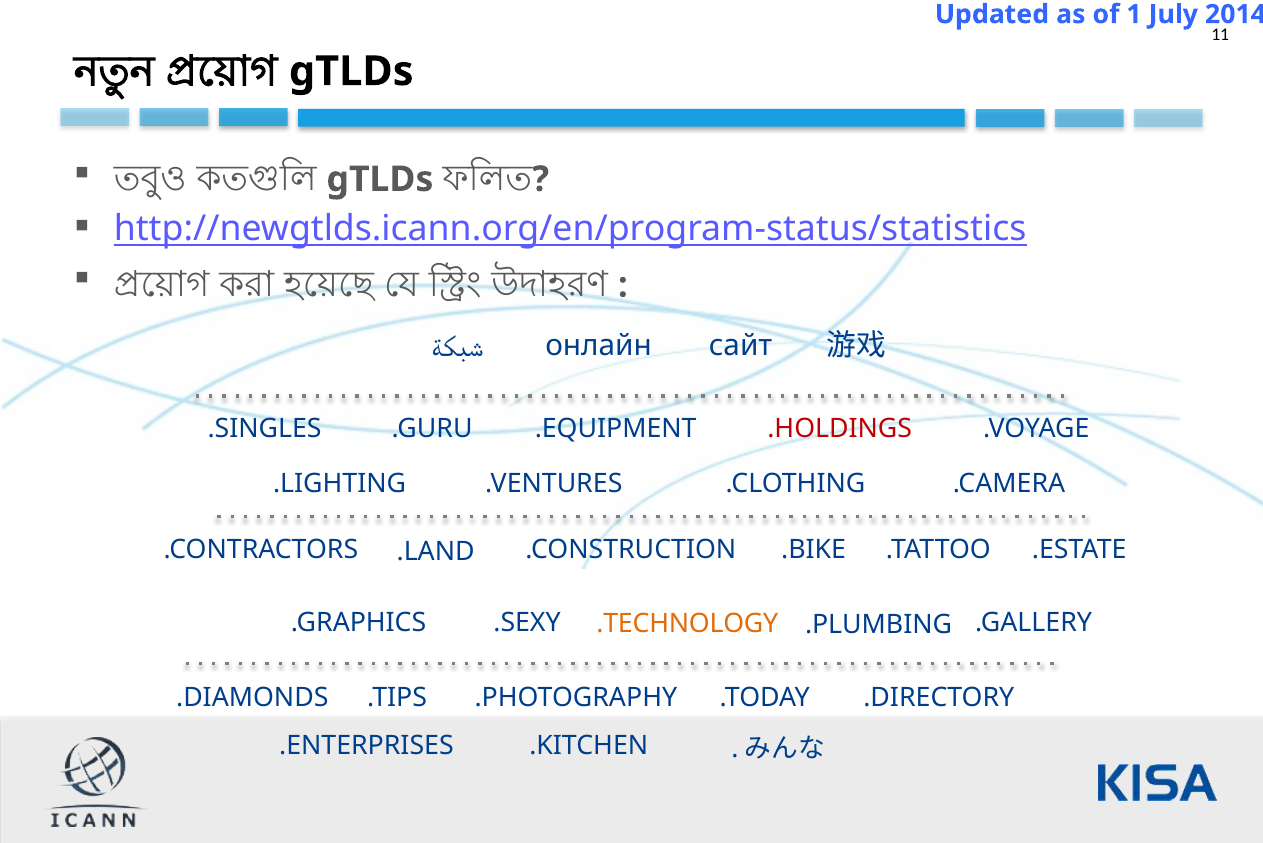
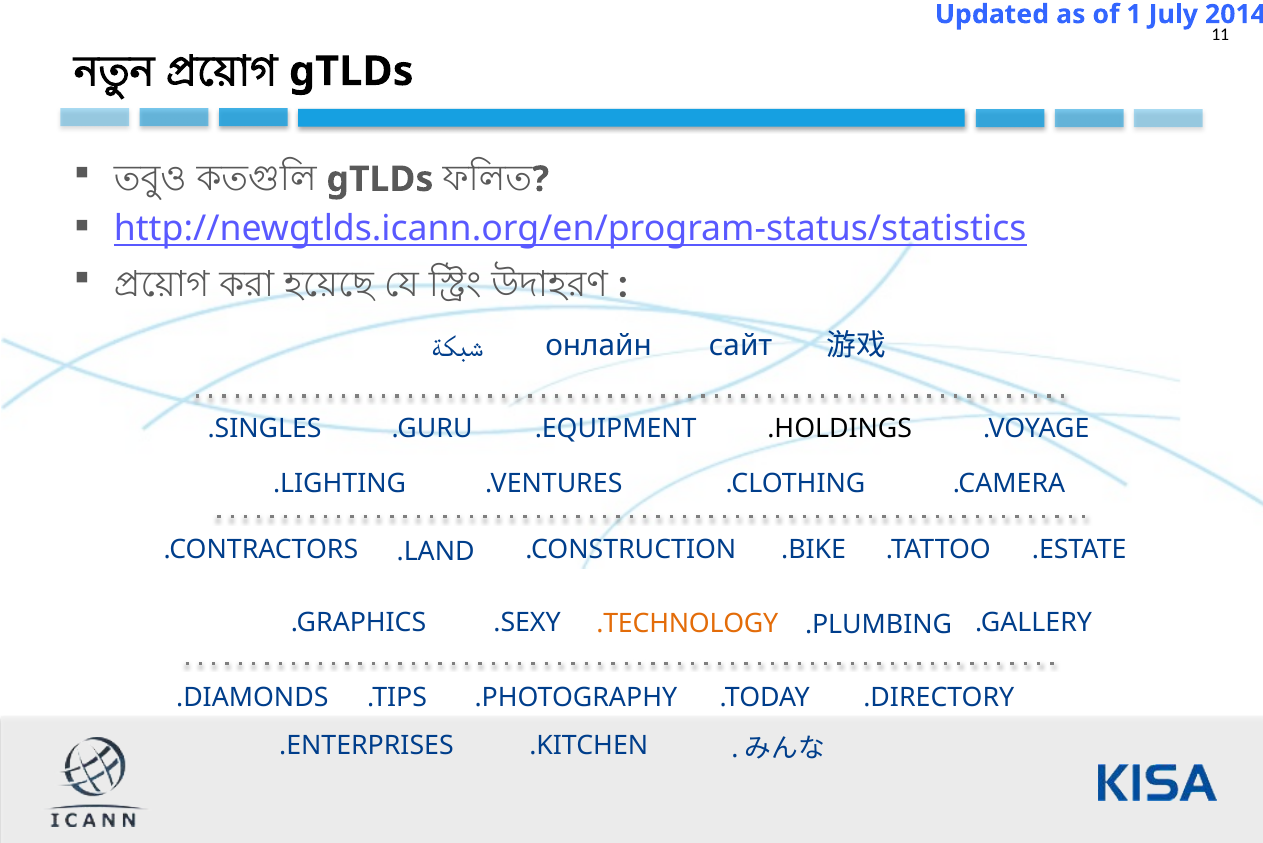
.HOLDINGS colour: red -> black (840, 429)
